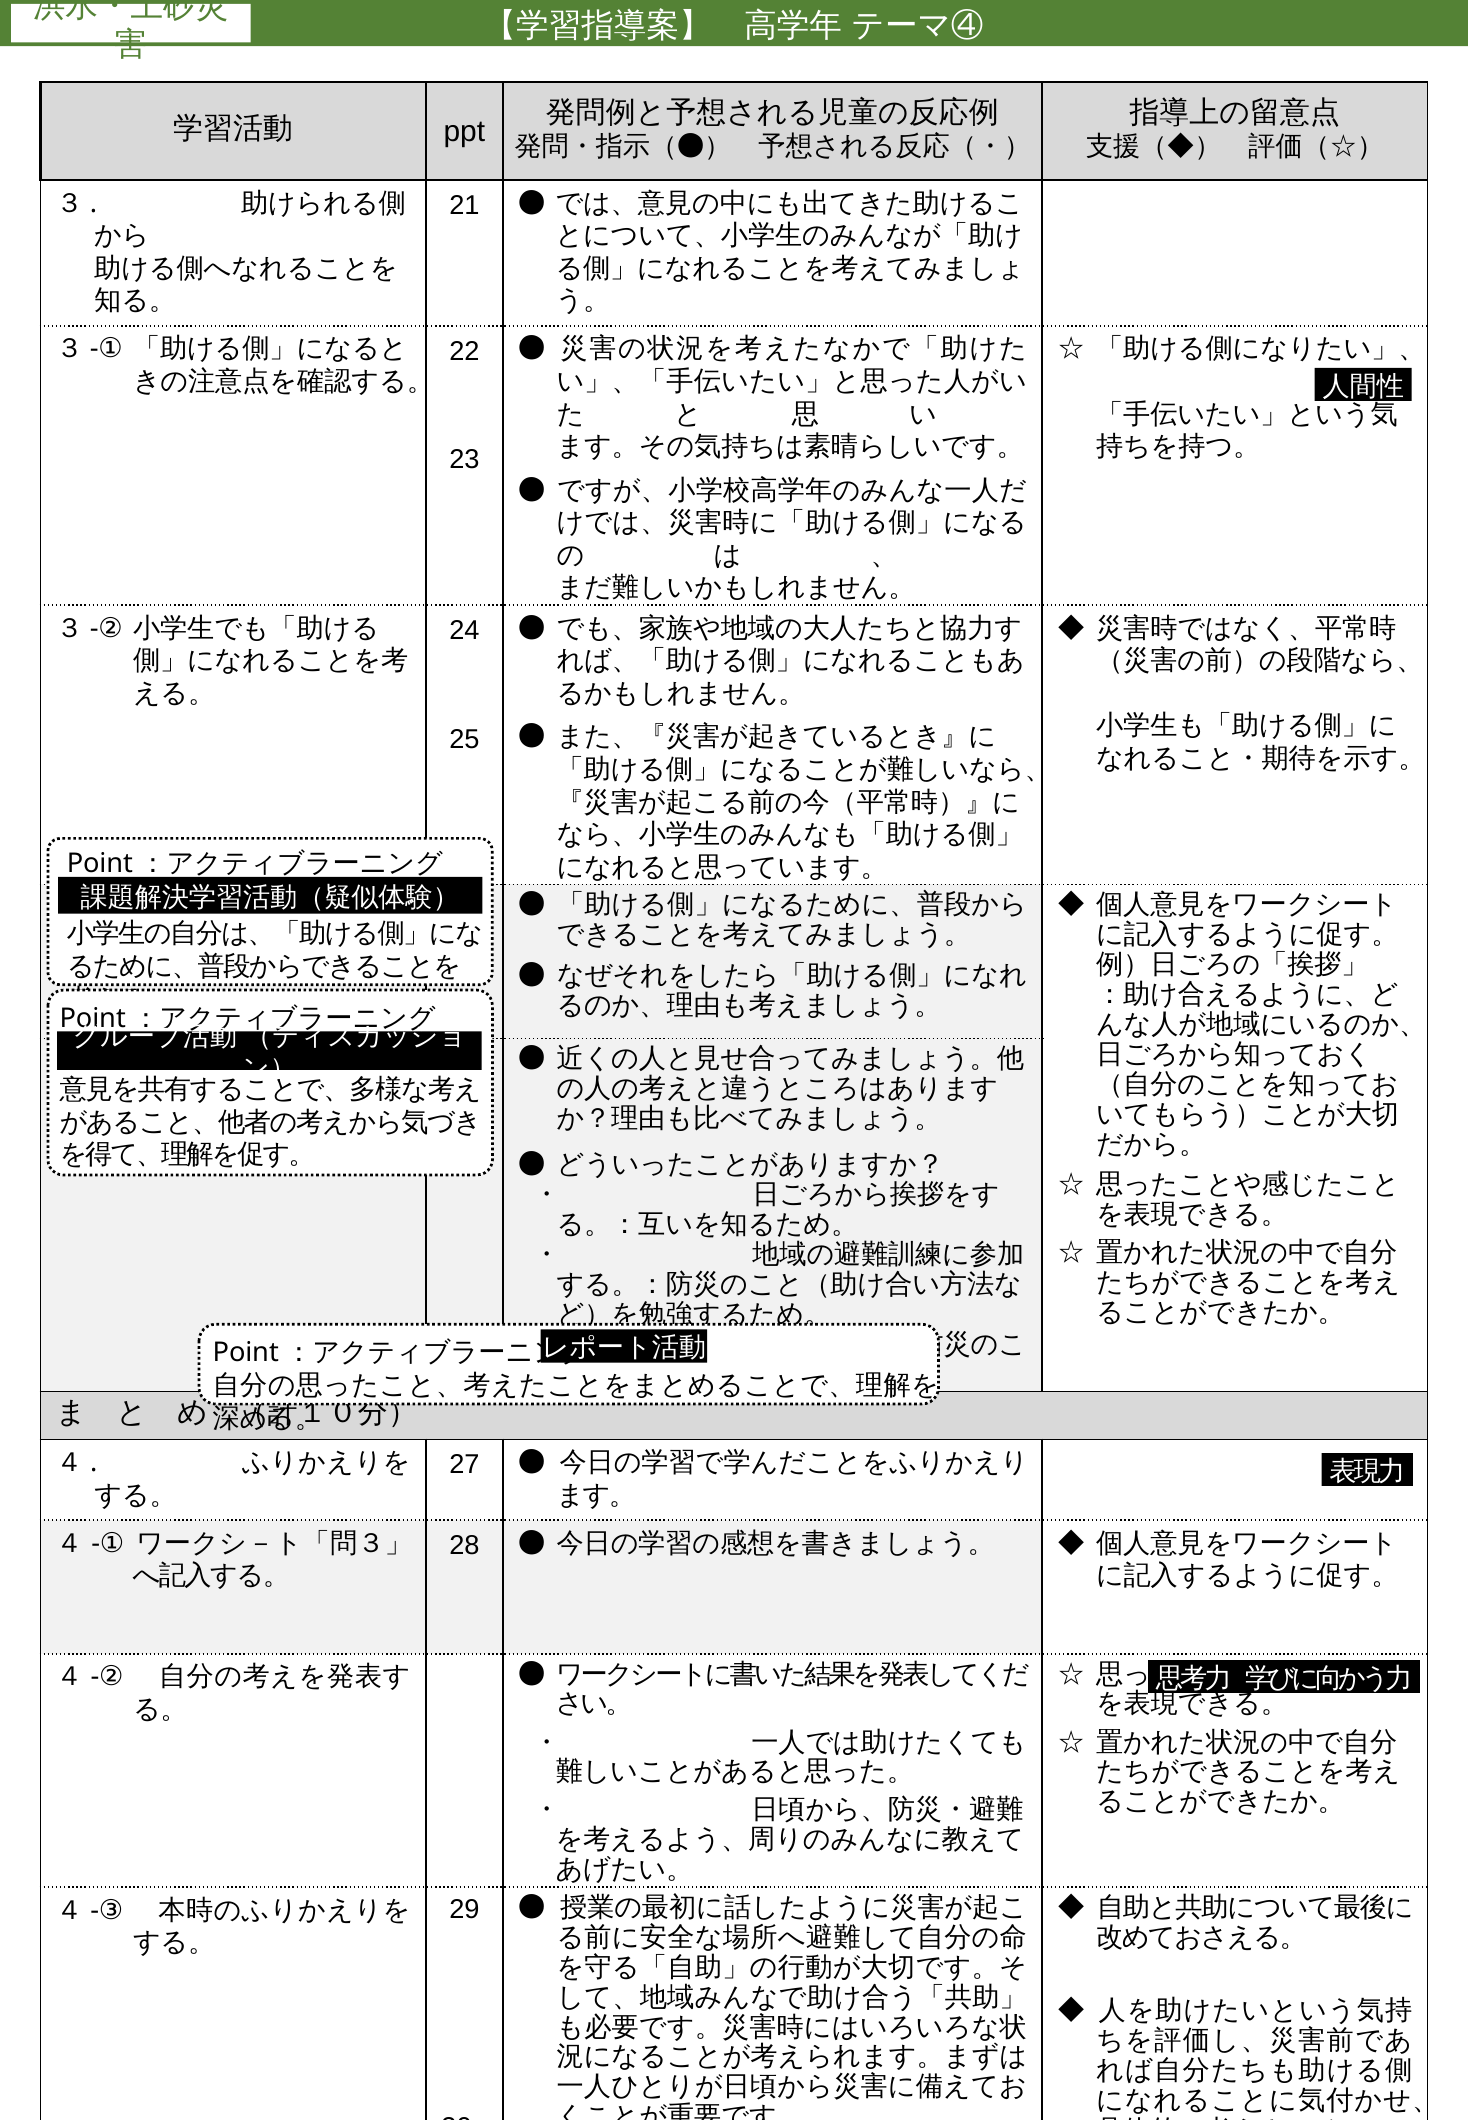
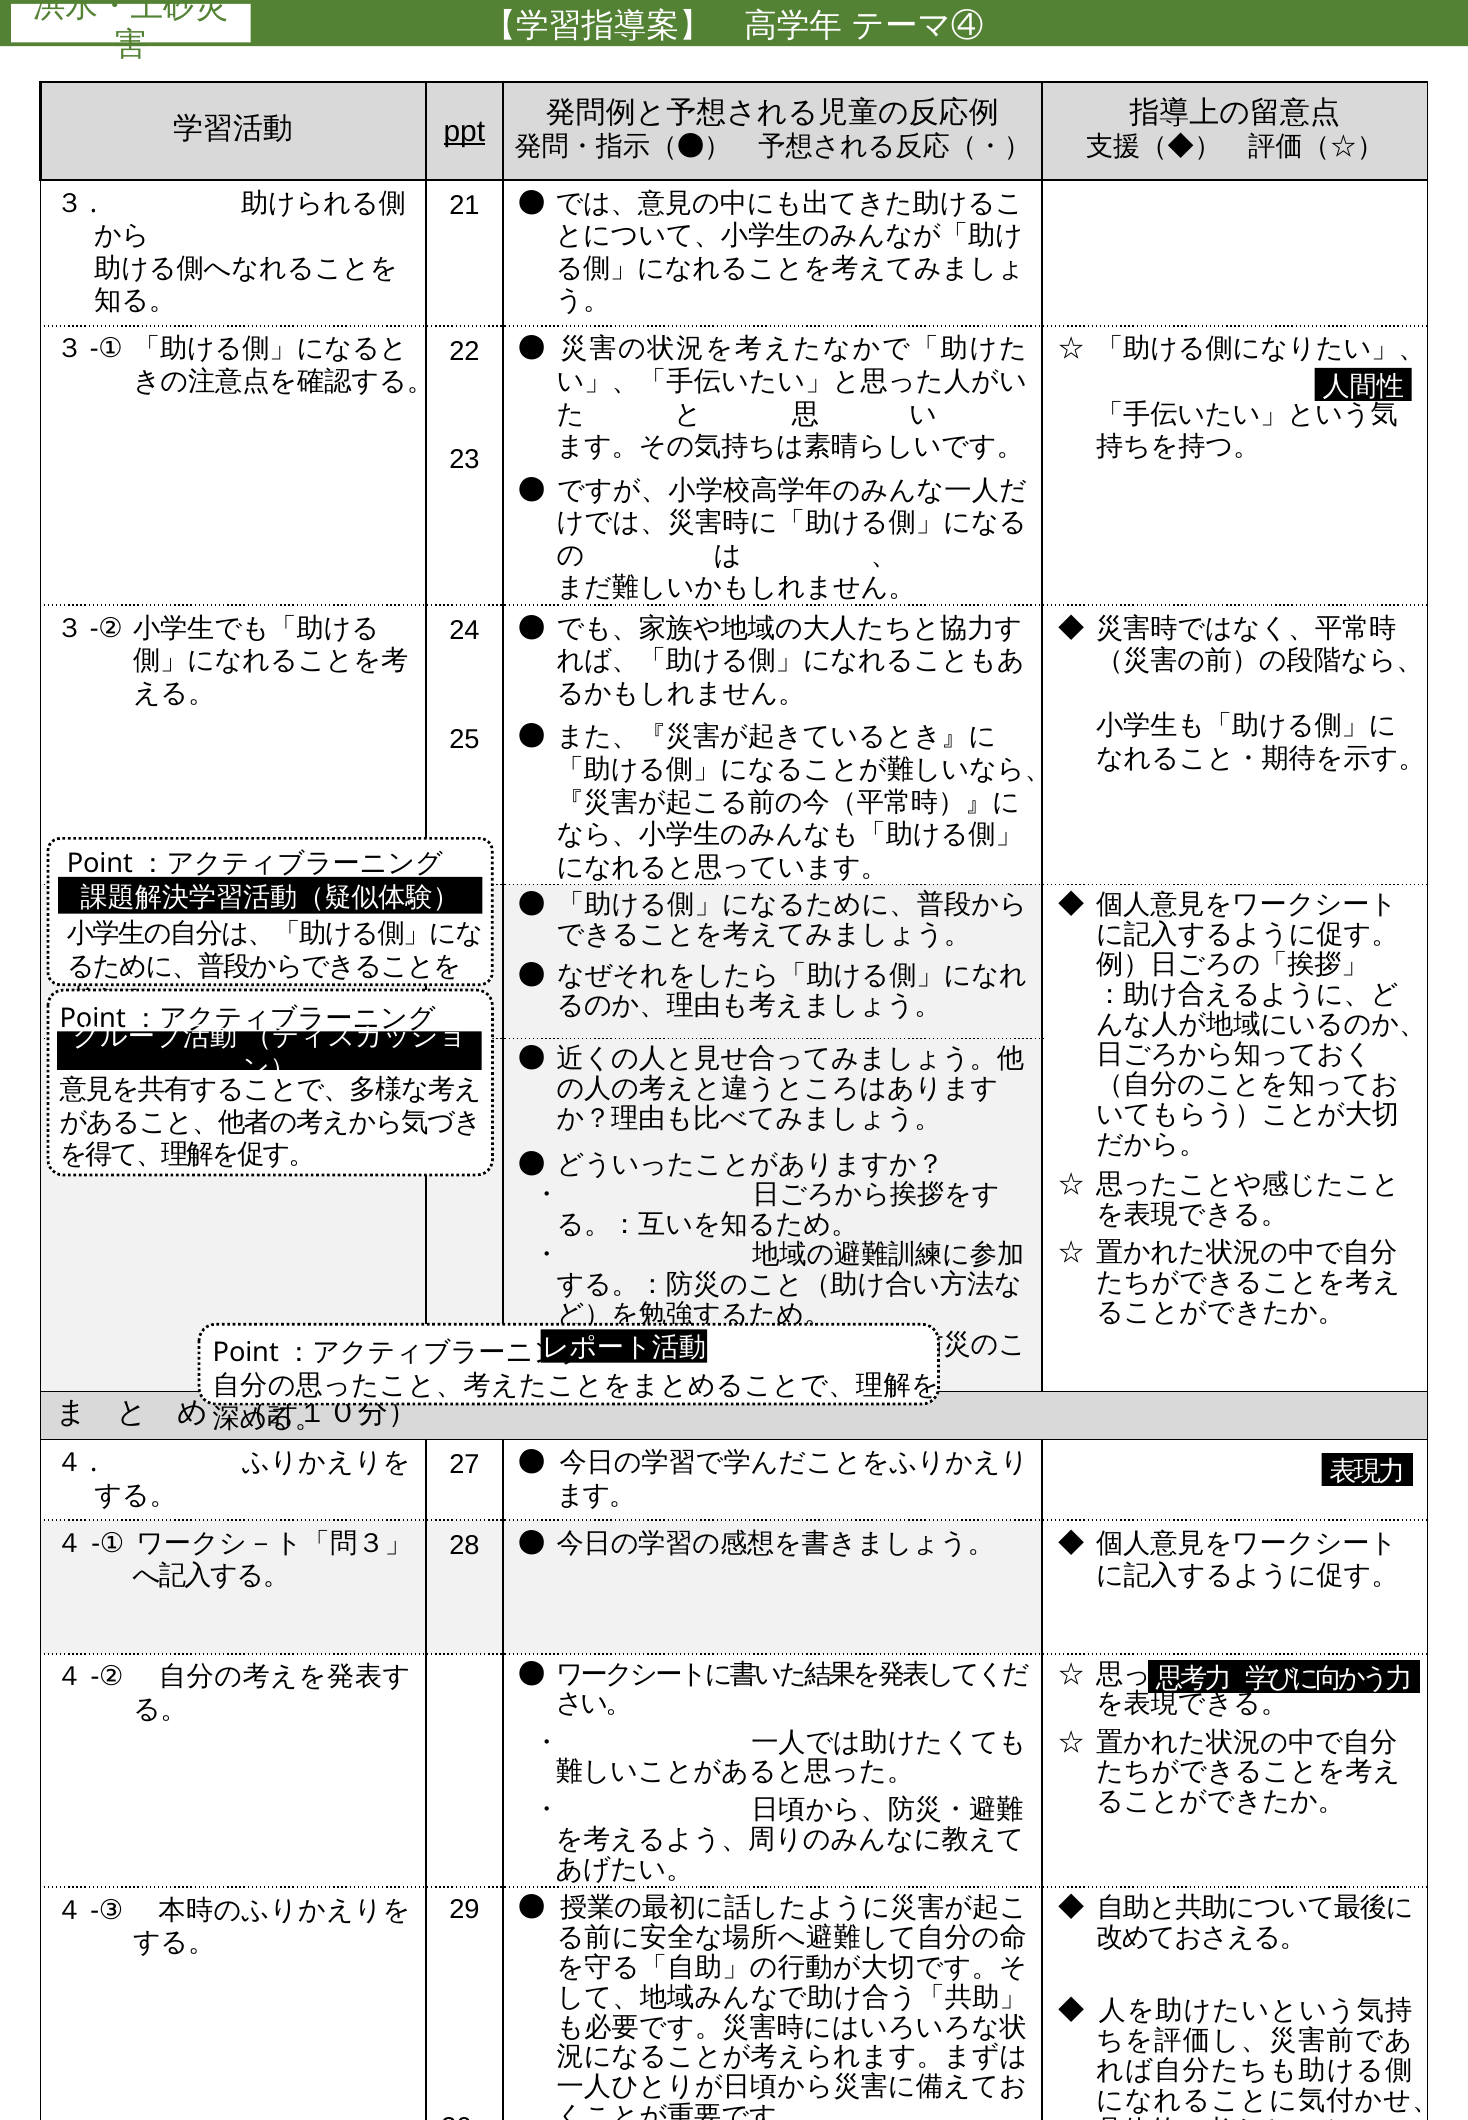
ppt underline: none -> present (464, 132)
